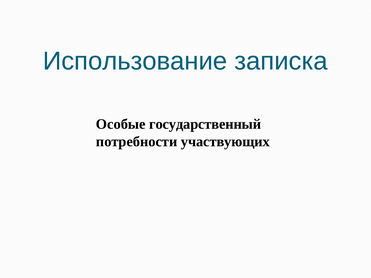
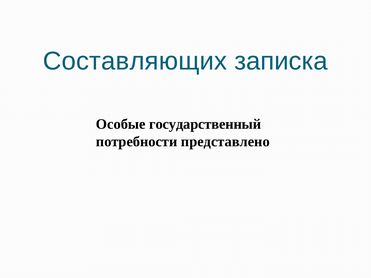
Использование: Использование -> Составляющих (135, 61)
участвующих: участвующих -> представлено (225, 142)
